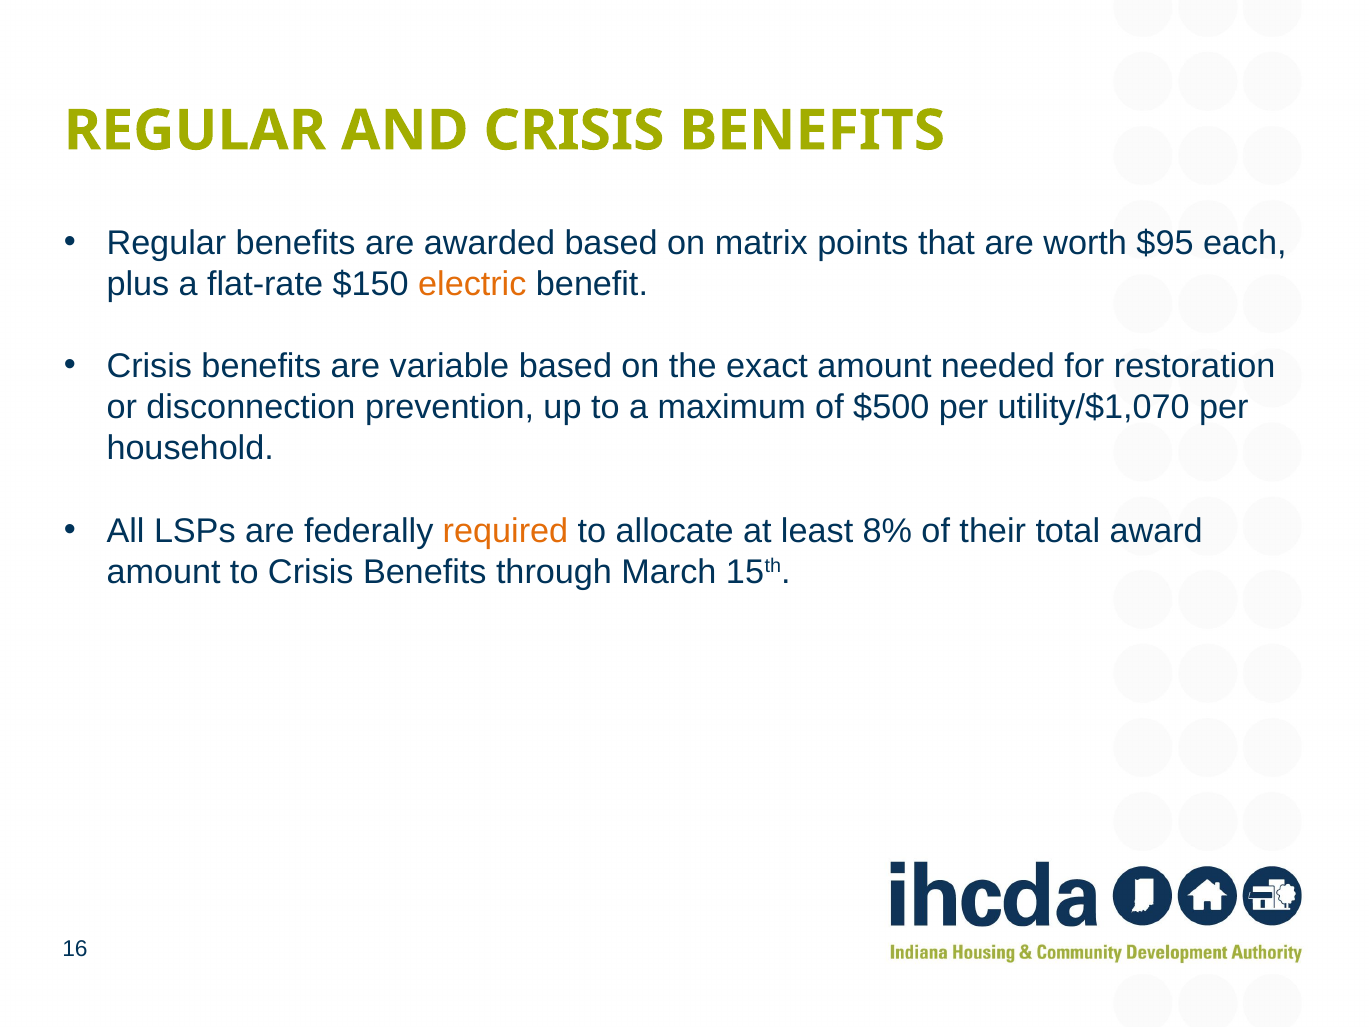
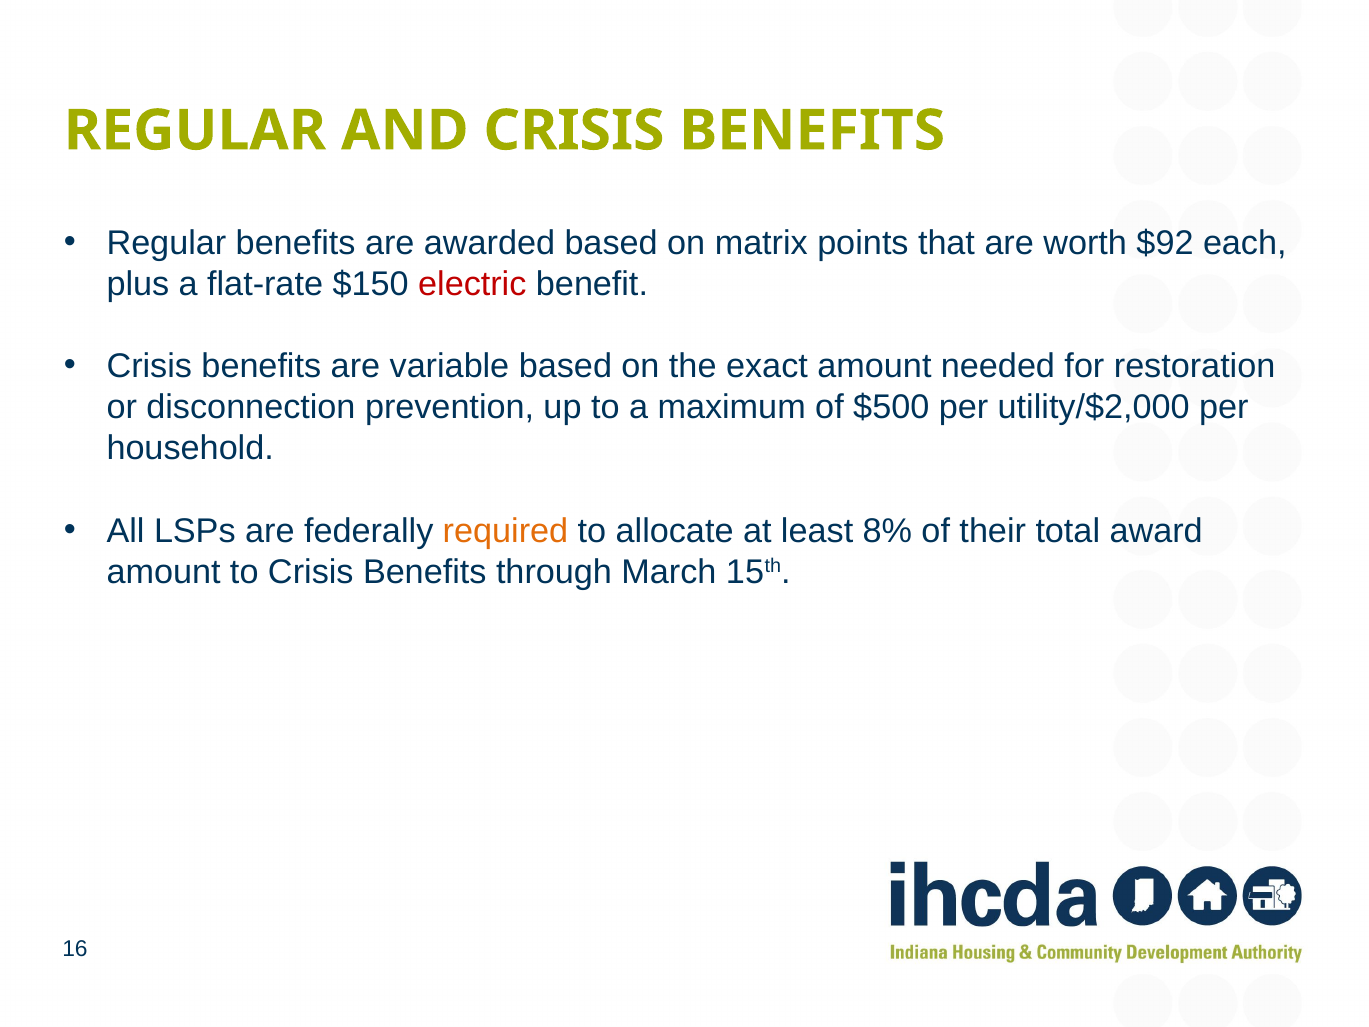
$95: $95 -> $92 (1165, 243)
electric colour: orange -> red (472, 284)
utility/$1,070: utility/$1,070 -> utility/$2,000 (1094, 407)
